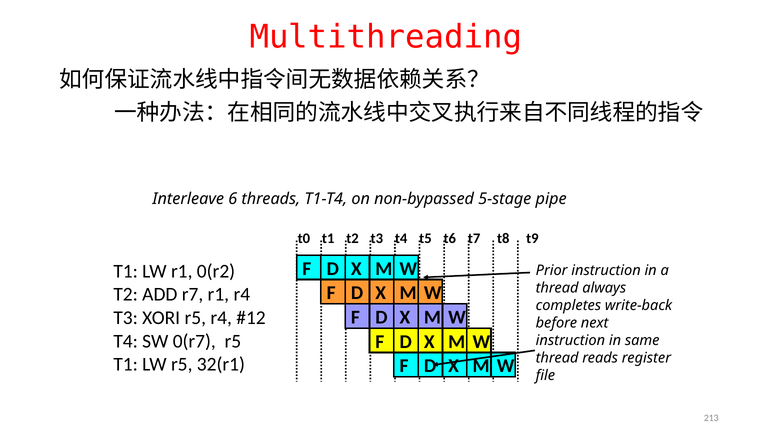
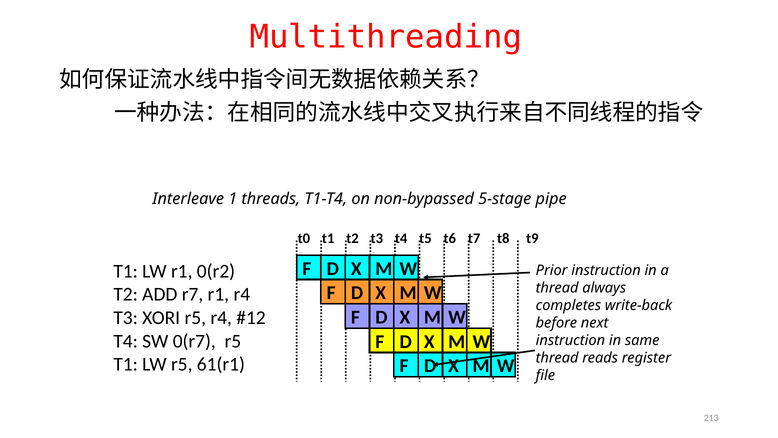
6: 6 -> 1 (233, 199)
32(r1: 32(r1 -> 61(r1 (221, 364)
